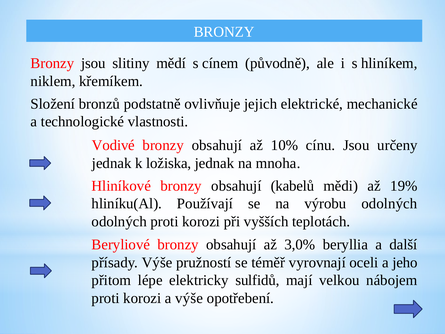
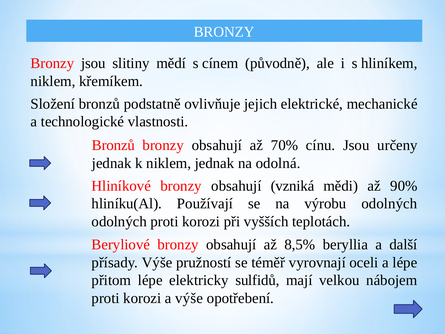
Vodivé: Vodivé -> Bronzů (113, 145)
10%: 10% -> 70% (285, 145)
k ložiska: ložiska -> niklem (169, 163)
mnoha: mnoha -> odolná (278, 163)
kabelů: kabelů -> vzniká (293, 186)
19%: 19% -> 90% (404, 186)
3,0%: 3,0% -> 8,5% (300, 245)
a jeho: jeho -> lépe (405, 262)
